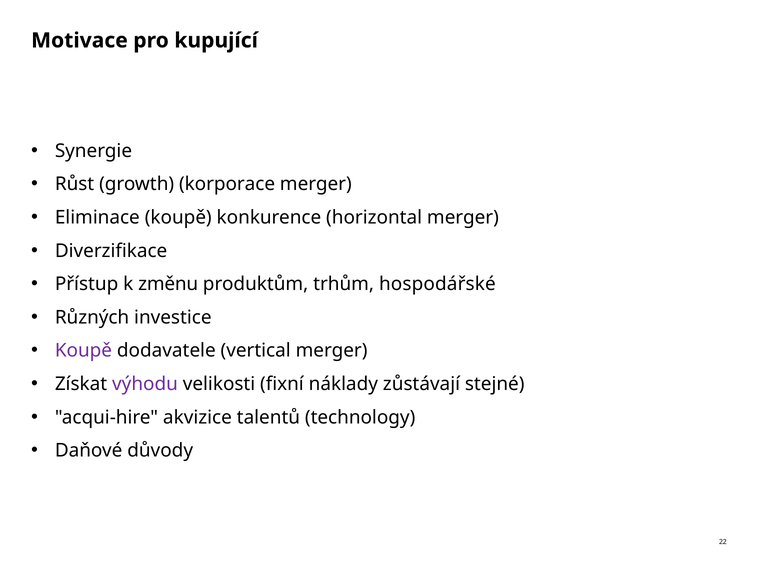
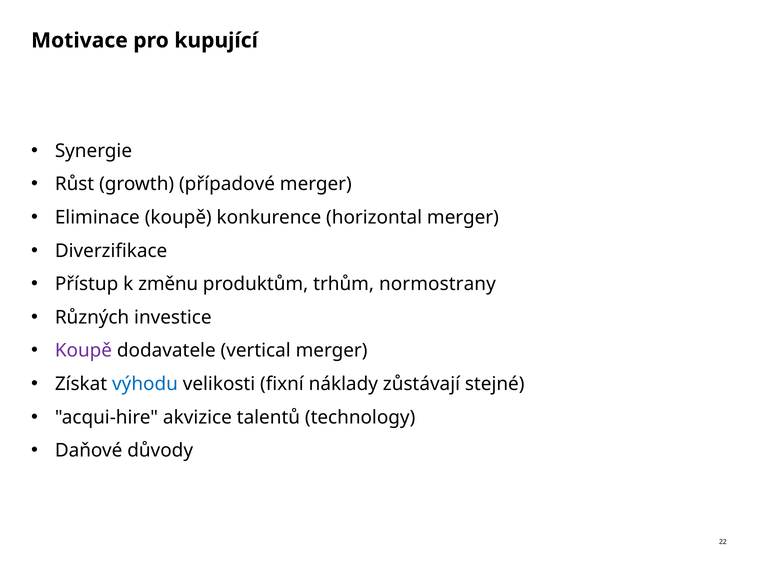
korporace: korporace -> případové (227, 184)
hospodářské: hospodářské -> normostrany (437, 284)
výhodu colour: purple -> blue (145, 384)
